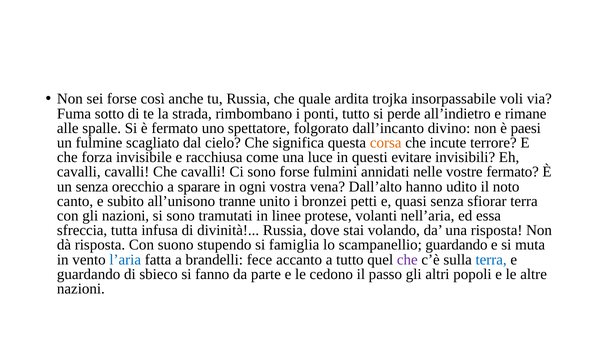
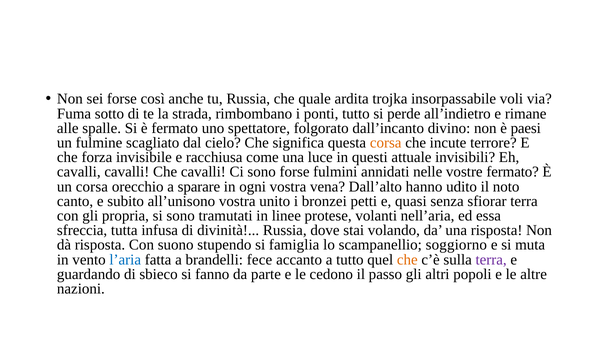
evitare: evitare -> attuale (411, 157)
un senza: senza -> corsa (92, 186)
all’unisono tranne: tranne -> vostra (237, 201)
gli nazioni: nazioni -> propria (125, 215)
scampanellio guardando: guardando -> soggiorno (456, 245)
che colour: purple -> orange (407, 259)
terra colour: blue -> purple (491, 259)
